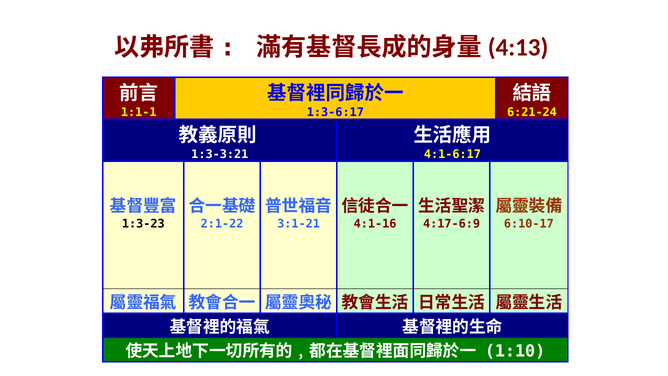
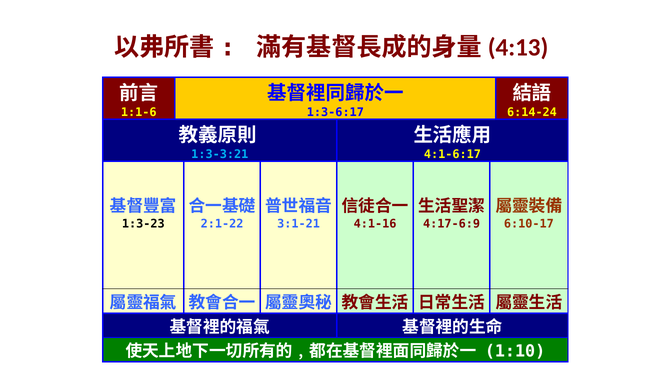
1:1-1: 1:1-1 -> 1:1-6 (139, 112)
6:21-24: 6:21-24 -> 6:14-24 (532, 112)
1:3-3:21 colour: white -> light blue (220, 154)
